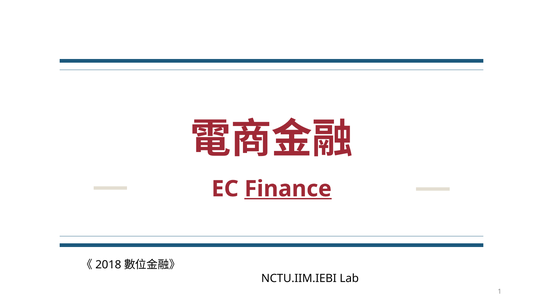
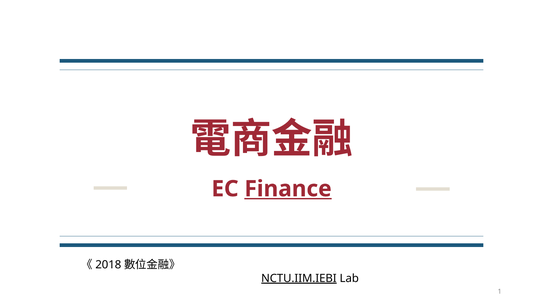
NCTU.IIM.IEBI underline: none -> present (299, 278)
